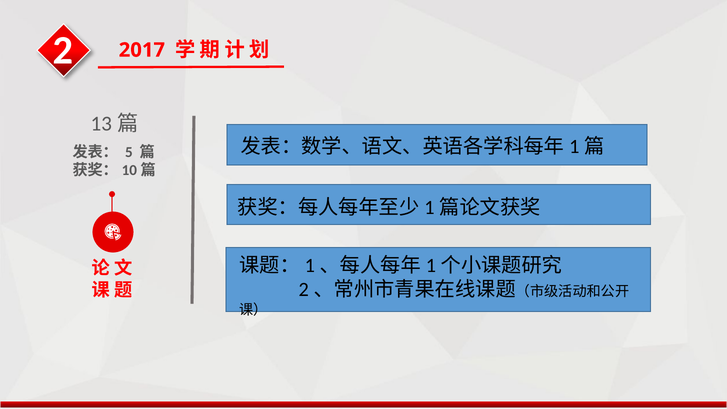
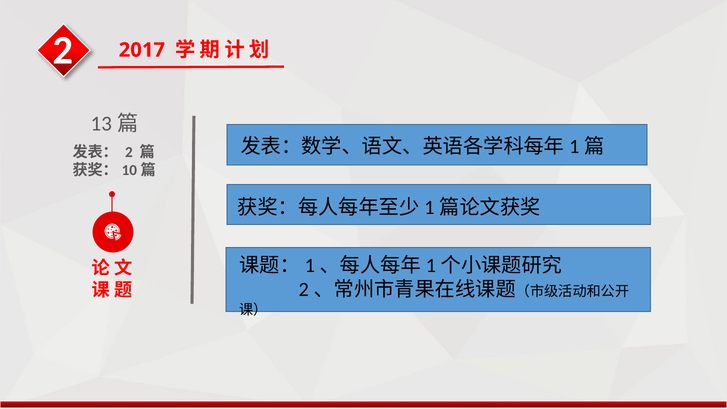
5: 5 -> 2 (129, 152)
